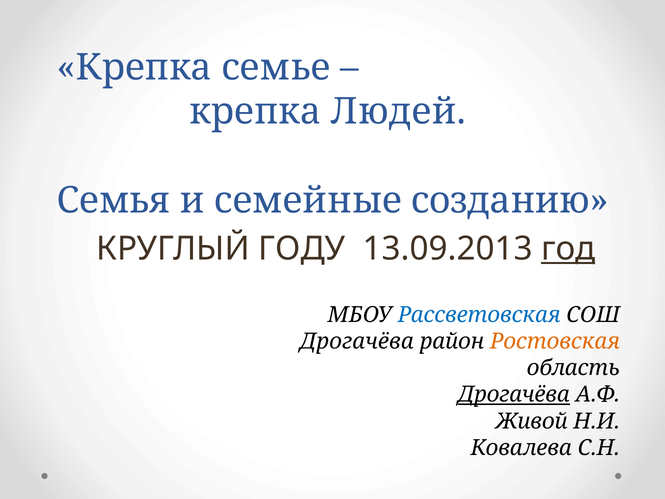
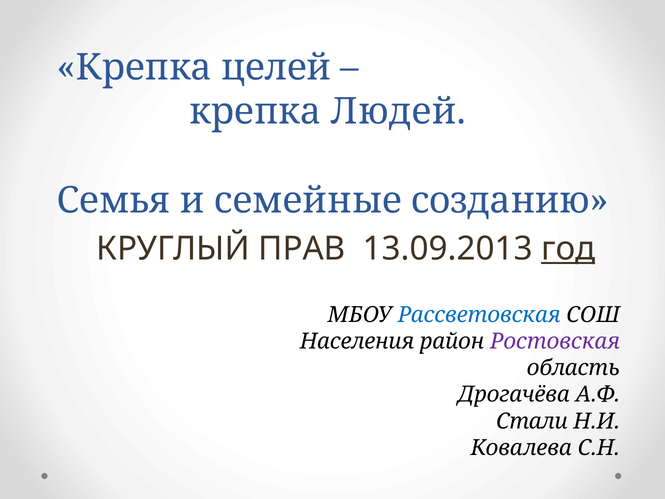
семье: семье -> целей (276, 67)
ГОДУ: ГОДУ -> ПРАВ (302, 249)
Дрогачёва: Дрогачёва -> Населения (357, 341)
Ростовская colour: orange -> purple (555, 341)
Дрогачёва underline: present -> none (514, 394)
Живой: Живой -> Стали (532, 421)
